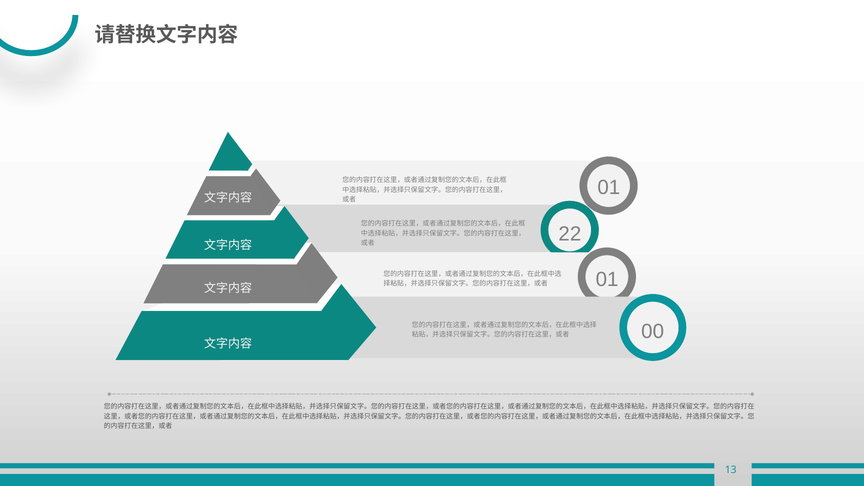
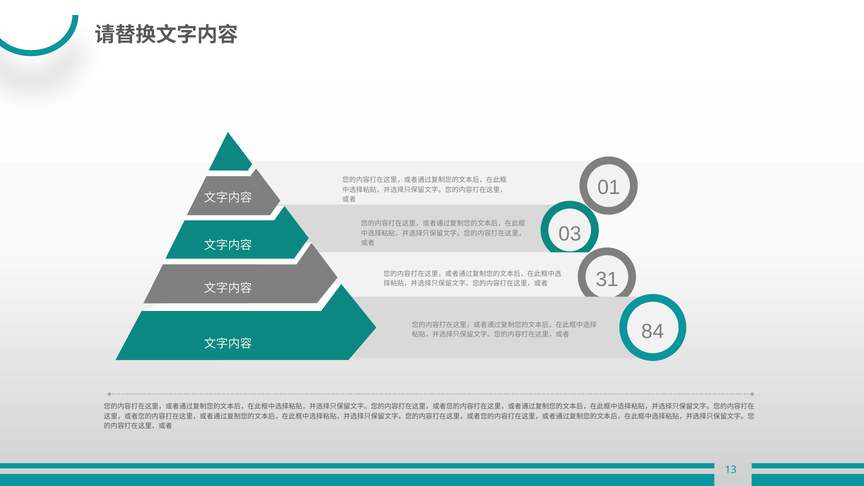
22: 22 -> 03 (570, 234)
01: 01 -> 31 (607, 279)
00: 00 -> 84 (653, 331)
